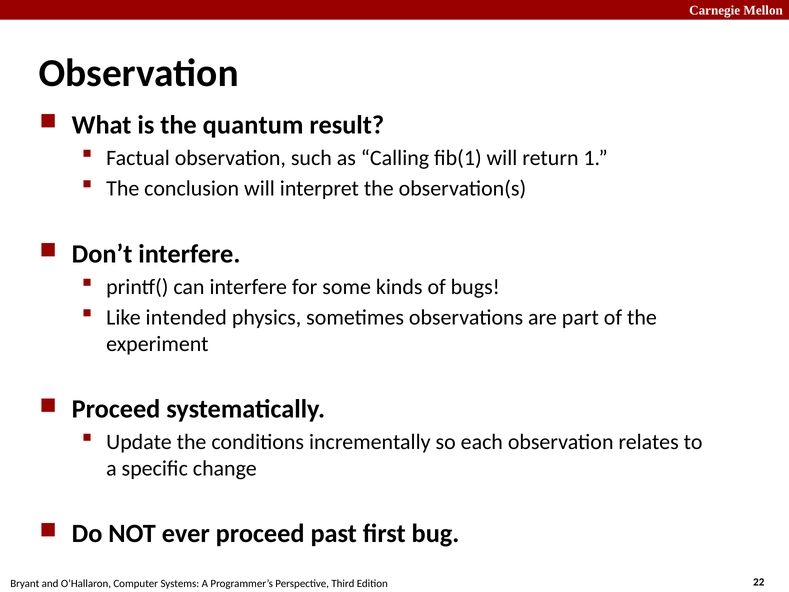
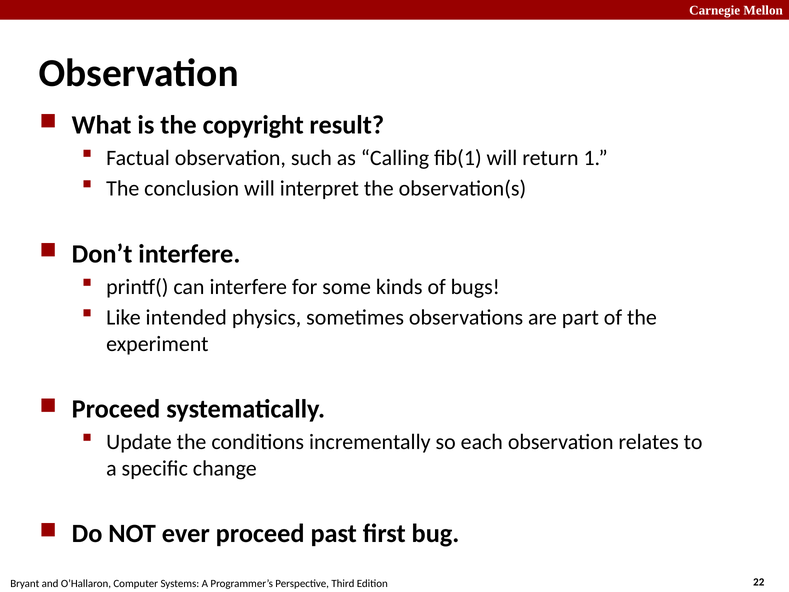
quantum: quantum -> copyright (253, 125)
